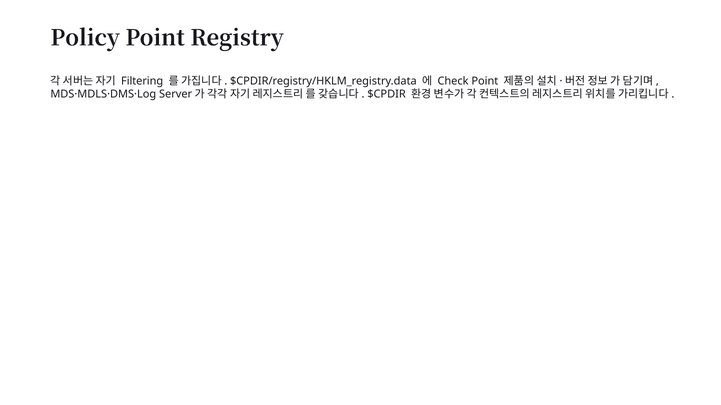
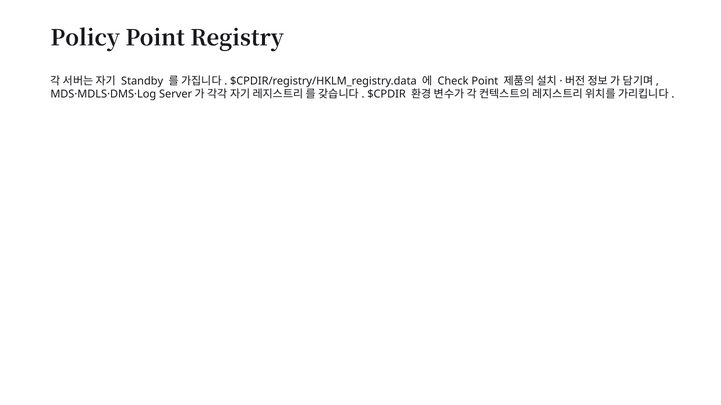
Filtering: Filtering -> Standby (142, 81)
